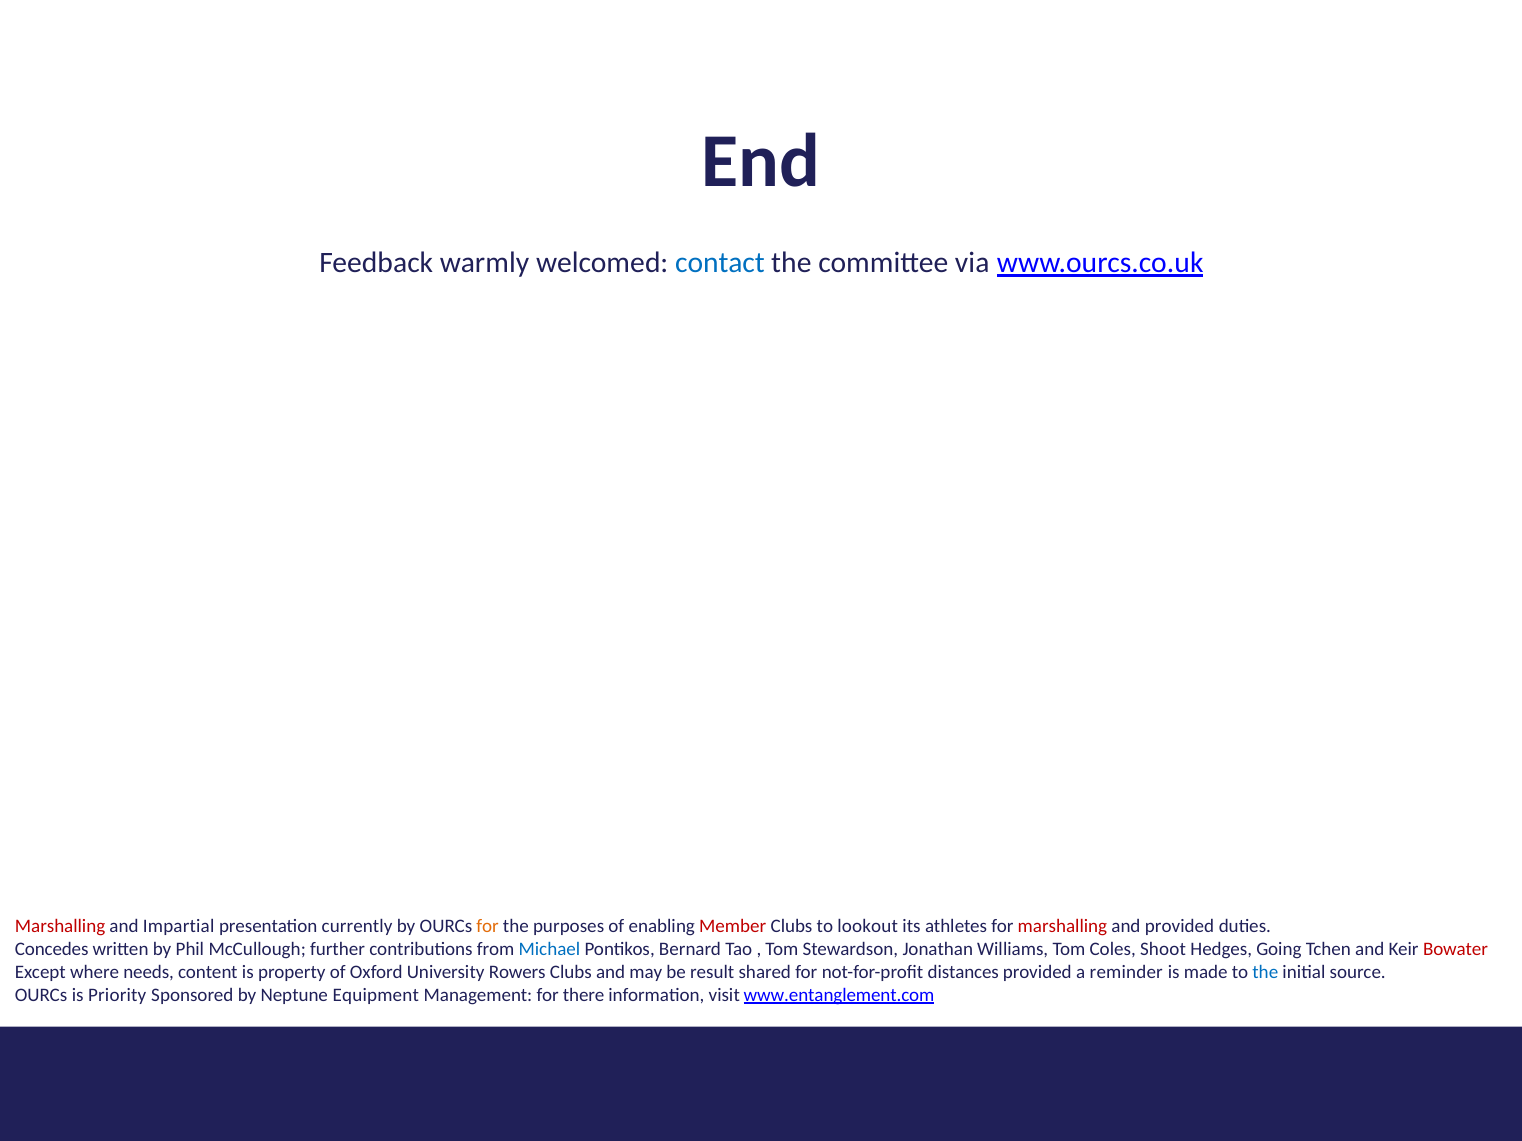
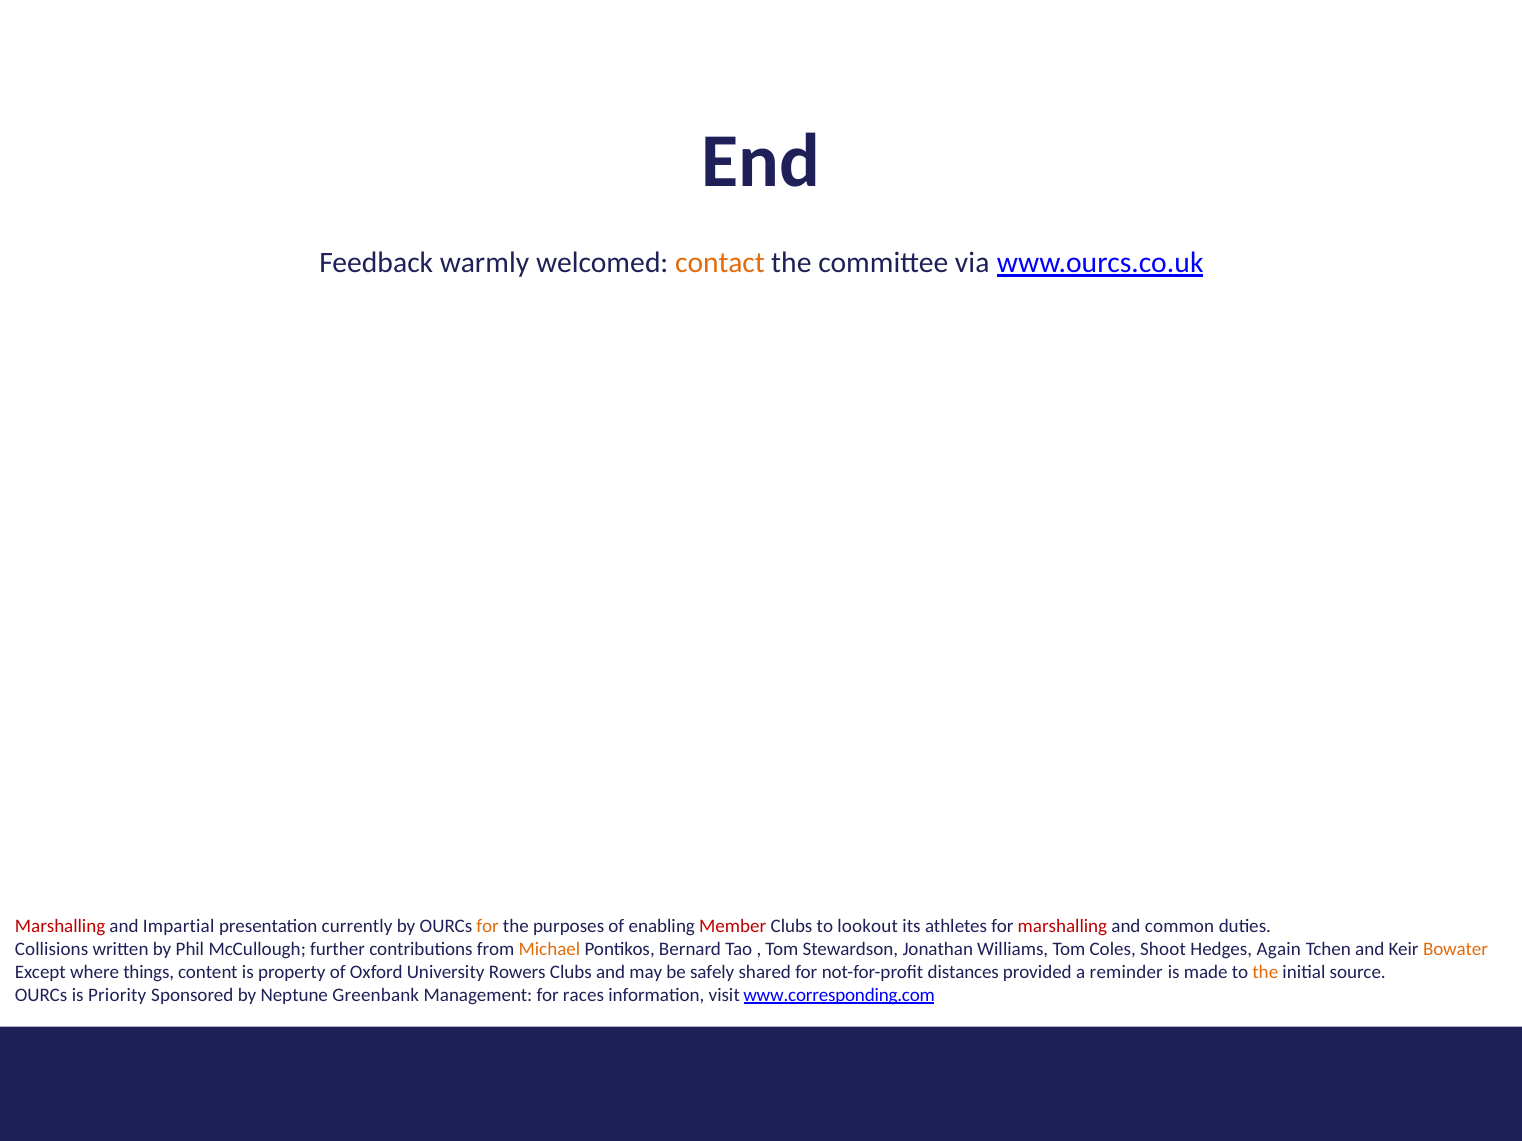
contact colour: blue -> orange (720, 262)
and provided: provided -> common (1180, 927)
Concedes: Concedes -> Collisions (52, 950)
Michael colour: blue -> orange (549, 950)
Going: Going -> Again (1279, 950)
Bowater colour: red -> orange (1455, 950)
needs: needs -> things (149, 972)
result: result -> safely (712, 972)
the colour: blue -> orange (1265, 972)
Equipment: Equipment -> Greenbank (376, 995)
there: there -> races (584, 995)
www.entanglement.com: www.entanglement.com -> www.corresponding.com (839, 995)
